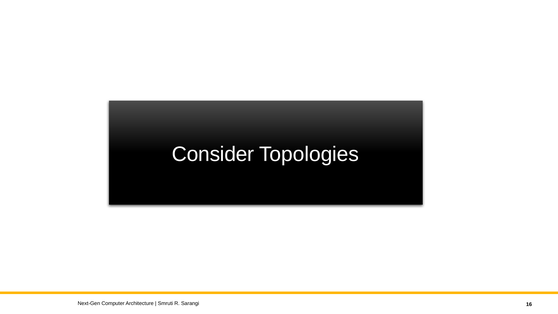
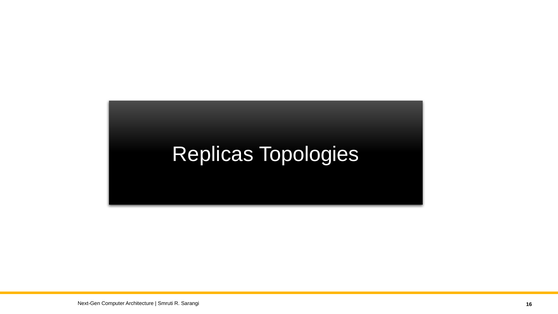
Consider: Consider -> Replicas (213, 154)
